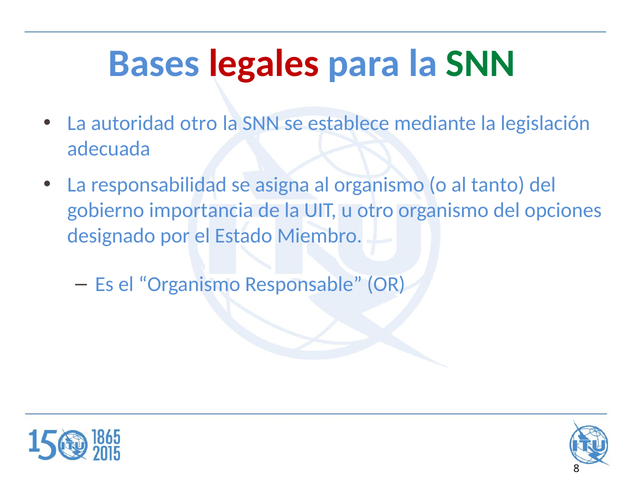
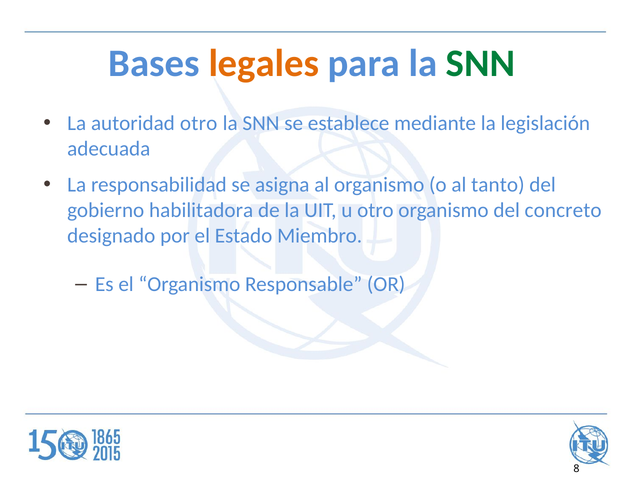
legales colour: red -> orange (264, 64)
importancia: importancia -> habilitadora (201, 210)
opciones: opciones -> concreto (563, 210)
